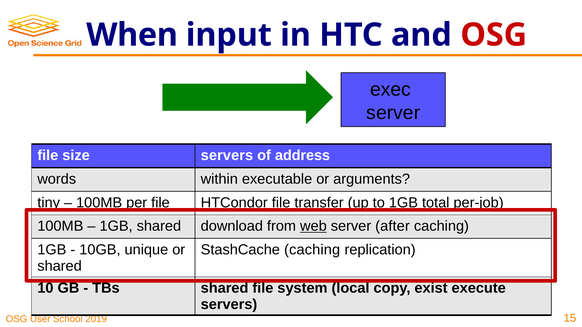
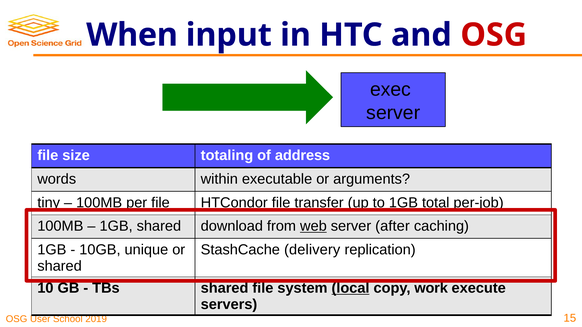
size servers: servers -> totaling (227, 156)
StashCache caching: caching -> delivery (312, 250)
local underline: none -> present (351, 288)
exist: exist -> work (431, 288)
